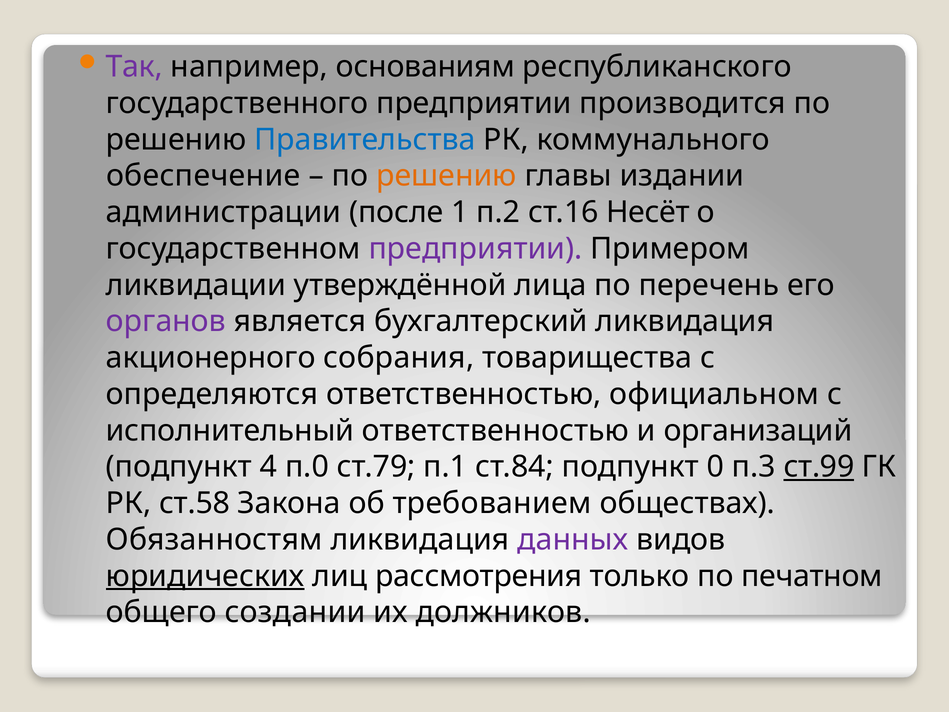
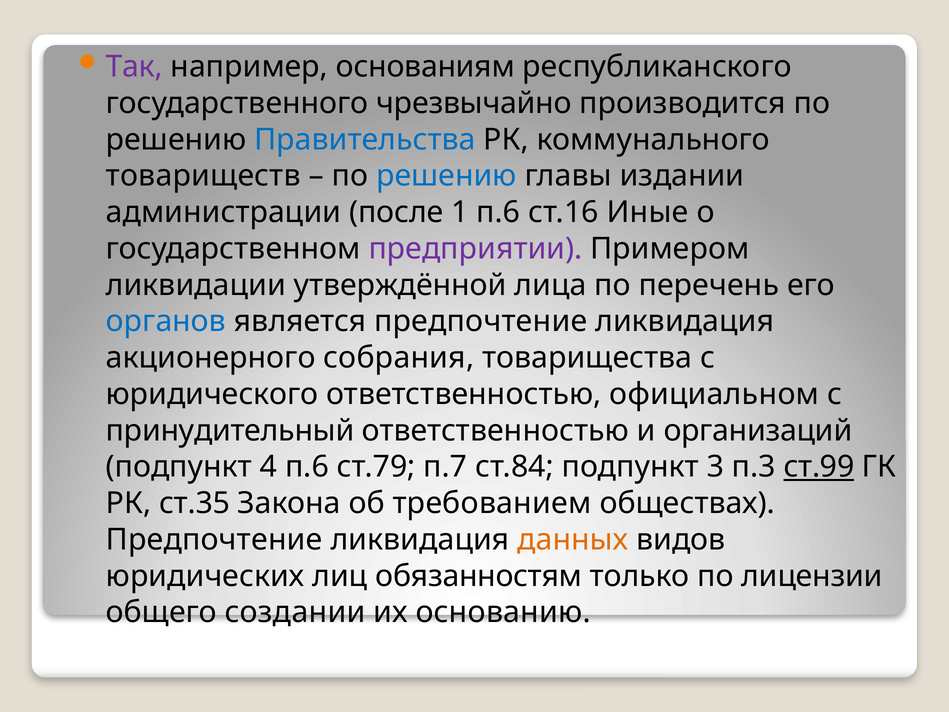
государственного предприятии: предприятии -> чрезвычайно (474, 103)
обеспечение: обеспечение -> товариществ (203, 176)
решению colour: orange -> blue (446, 176)
1 п.2: п.2 -> п.6 (498, 212)
Несёт: Несёт -> Иные (648, 212)
органов colour: purple -> blue (166, 321)
является бухгалтерский: бухгалтерский -> предпочтение (481, 321)
определяются: определяются -> юридического (212, 394)
исполнительный: исполнительный -> принудительный (230, 430)
4 п.0: п.0 -> п.6 (307, 467)
п.1: п.1 -> п.7 (445, 467)
0: 0 -> 3 (715, 467)
ст.58: ст.58 -> ст.35 (195, 503)
Обязанностям: Обязанностям -> Предпочтение (214, 539)
данных colour: purple -> orange (573, 539)
юридических underline: present -> none (205, 576)
рассмотрения: рассмотрения -> обязанностям (479, 576)
печатном: печатном -> лицензии (812, 576)
должников: должников -> основанию (503, 612)
